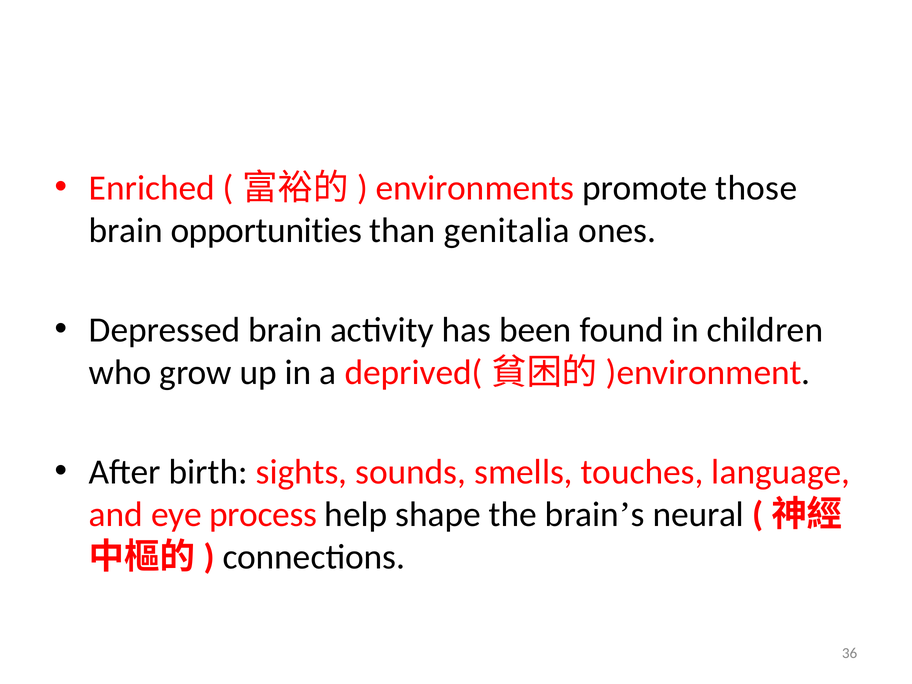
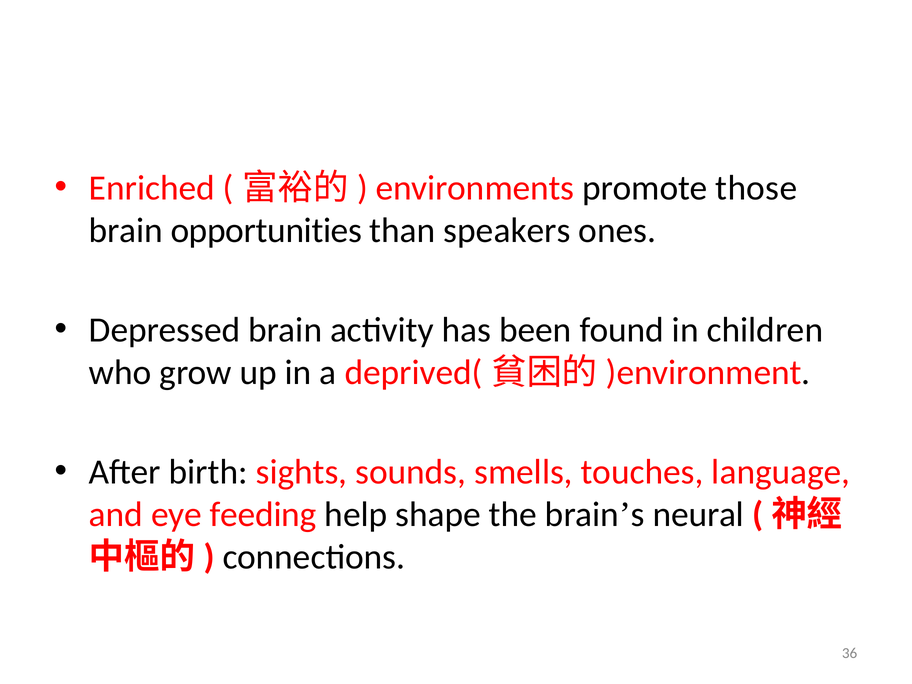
genitalia: genitalia -> speakers (507, 231)
process: process -> feeding (263, 514)
